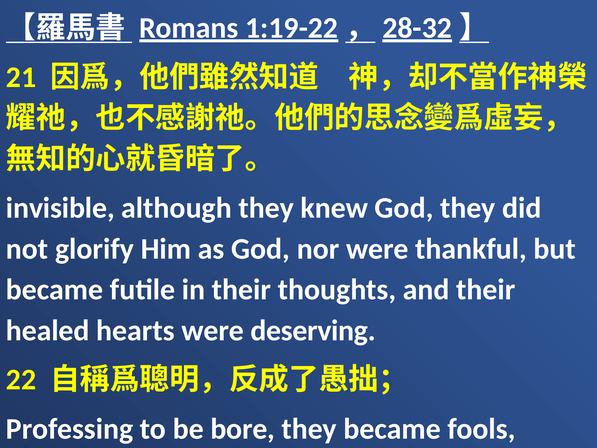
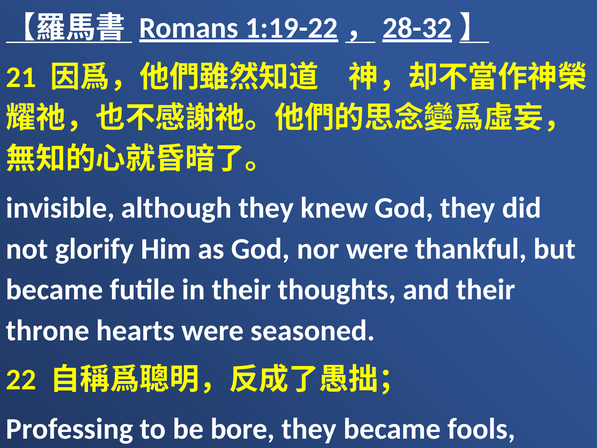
healed: healed -> throne (48, 330)
deserving: deserving -> seasoned (313, 330)
